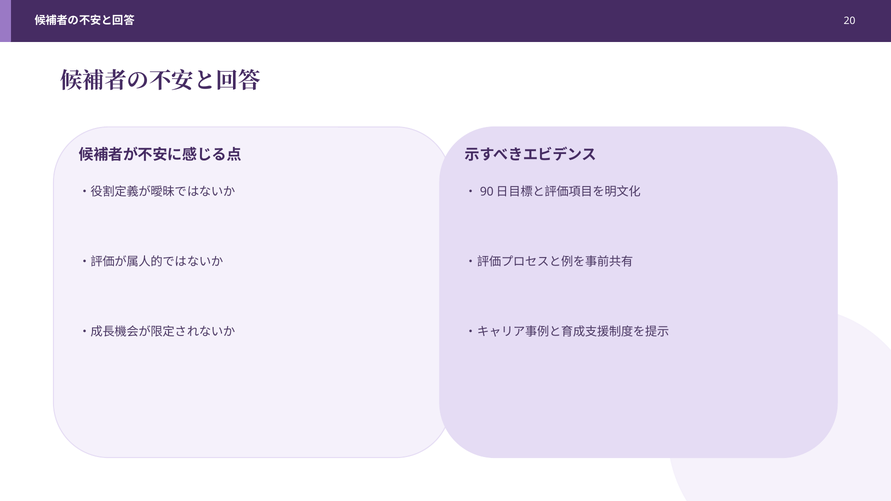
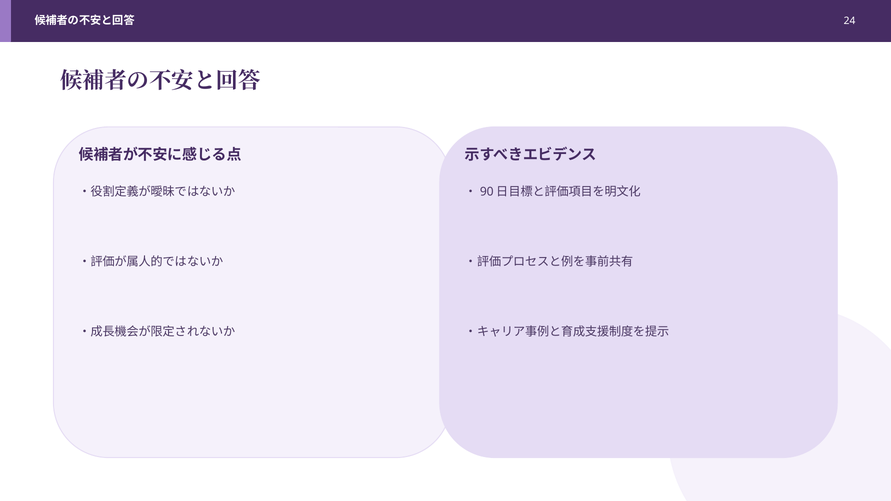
20: 20 -> 24 (850, 21)
